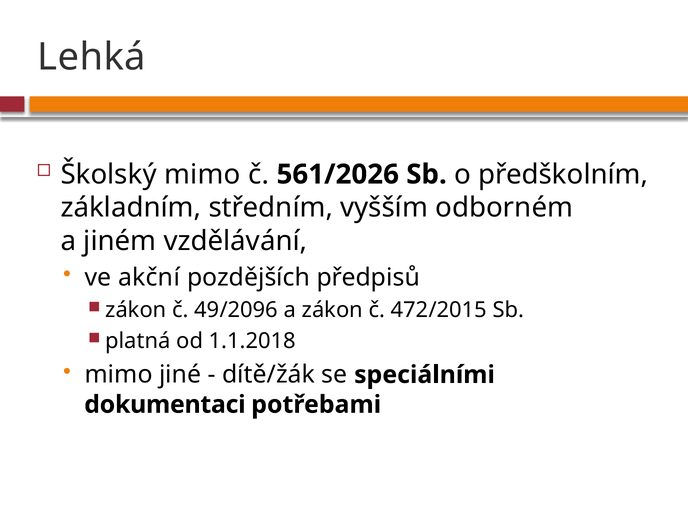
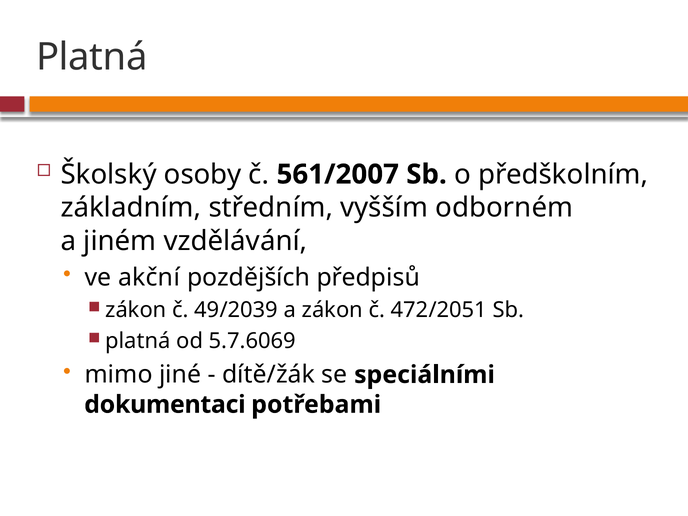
Lehká: Lehká -> Platná (92, 57)
Školský mimo: mimo -> osoby (203, 174)
561/2026: 561/2026 -> 561/2007 (338, 174)
49/2096: 49/2096 -> 49/2039 (236, 310)
472/2015: 472/2015 -> 472/2051 (439, 310)
1.1.2018: 1.1.2018 -> 5.7.6069 (252, 341)
